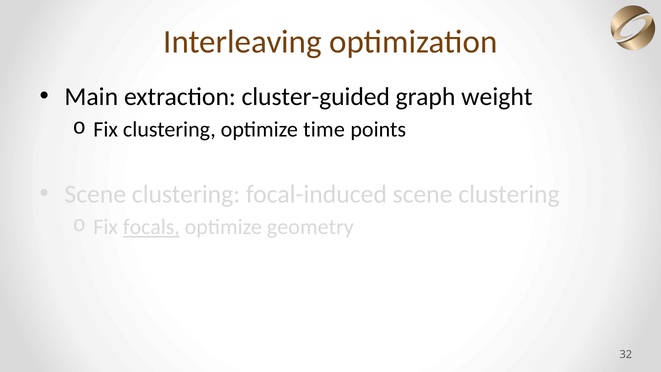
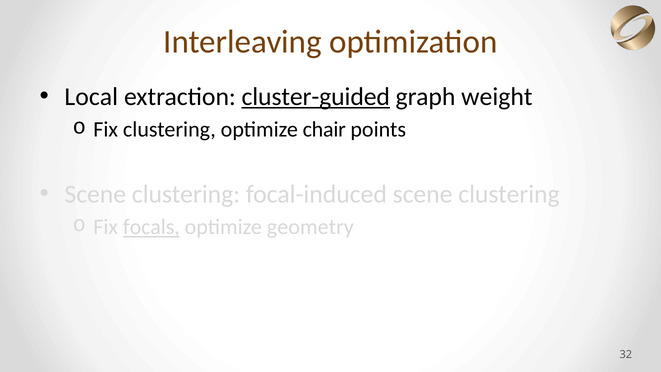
Main: Main -> Local (91, 97)
cluster-guided underline: none -> present (316, 97)
time: time -> chair (324, 129)
